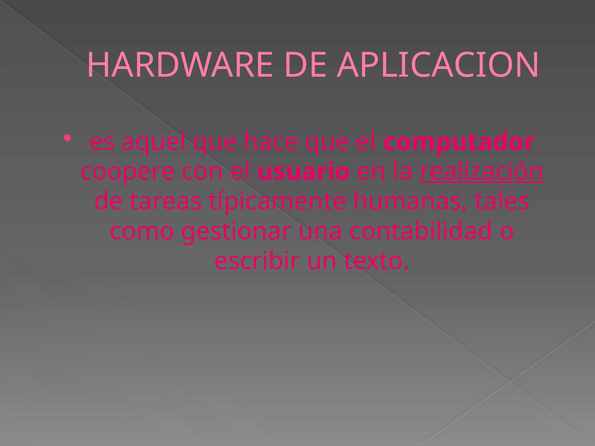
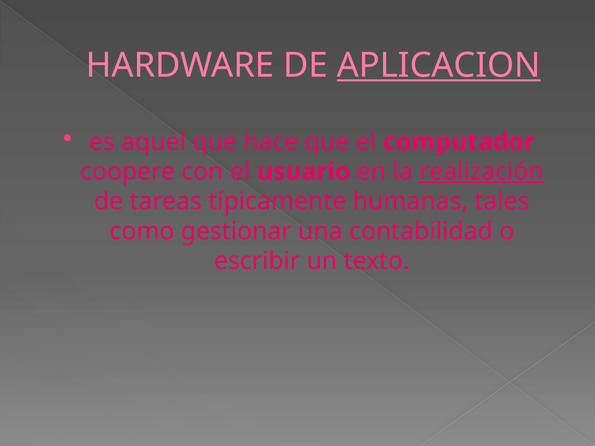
APLICACION underline: none -> present (439, 65)
